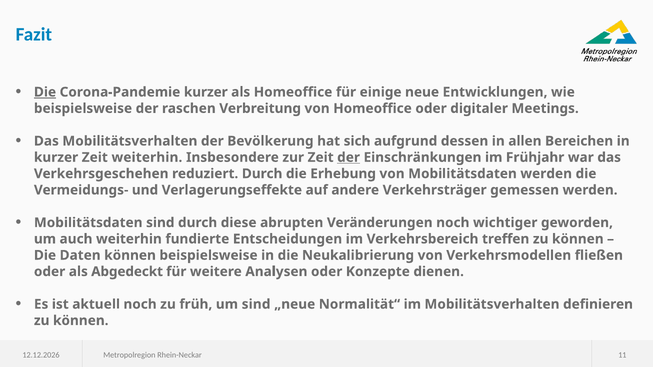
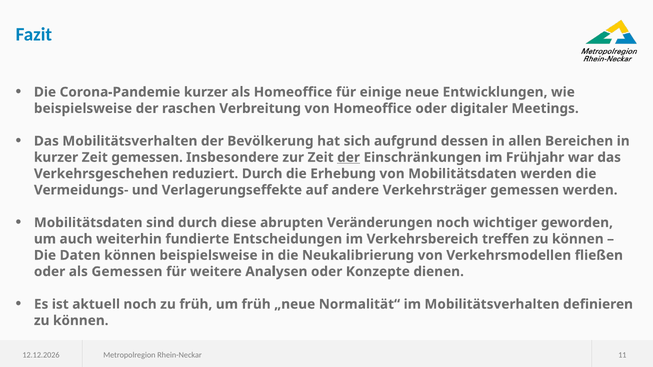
Die underline: present -> none (45, 92)
Zeit weiterhin: weiterhin -> gemessen (147, 157)
als Abgedeckt: Abgedeckt -> Gemessen (127, 272)
um sind: sind -> früh (256, 304)
